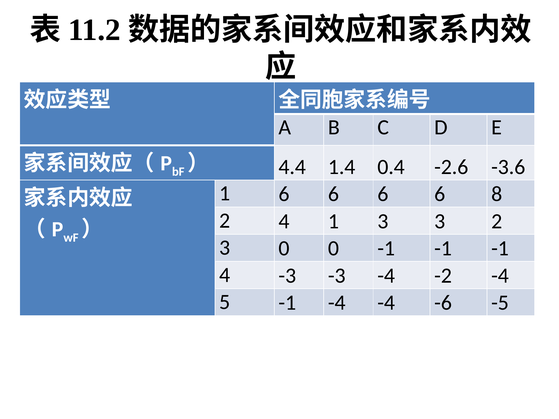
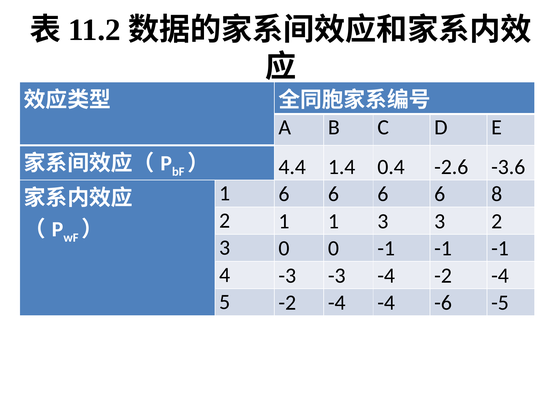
2 4: 4 -> 1 (284, 221)
5 -1: -1 -> -2 (287, 303)
